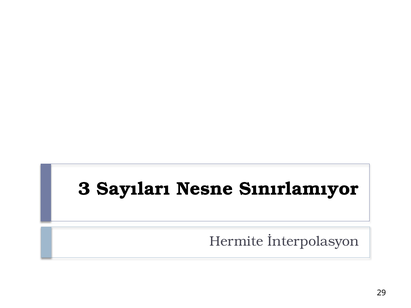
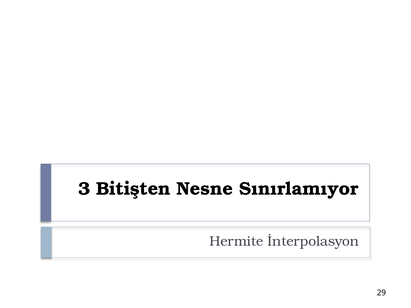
Sayıları: Sayıları -> Bitişten (133, 189)
